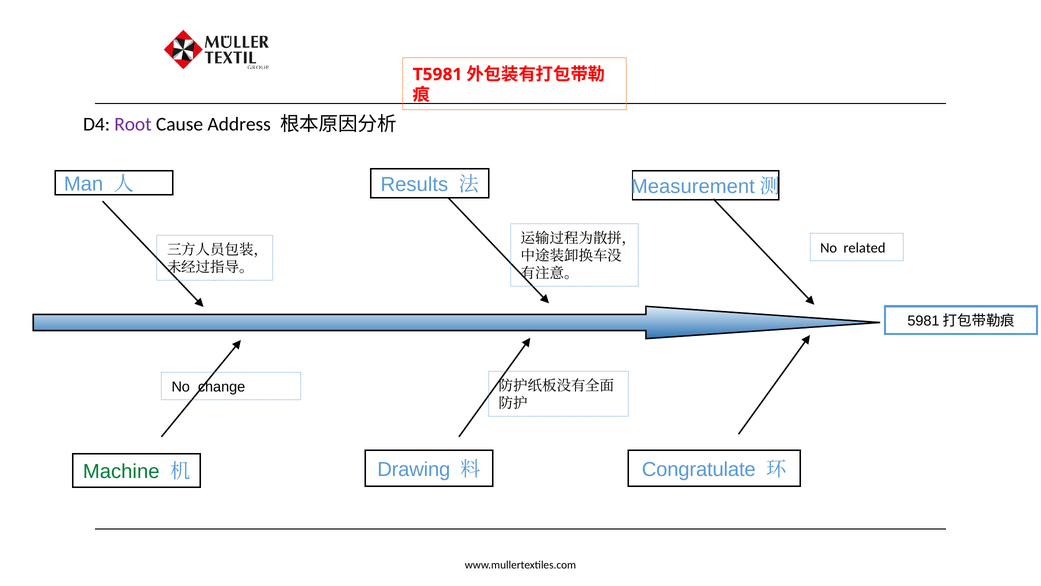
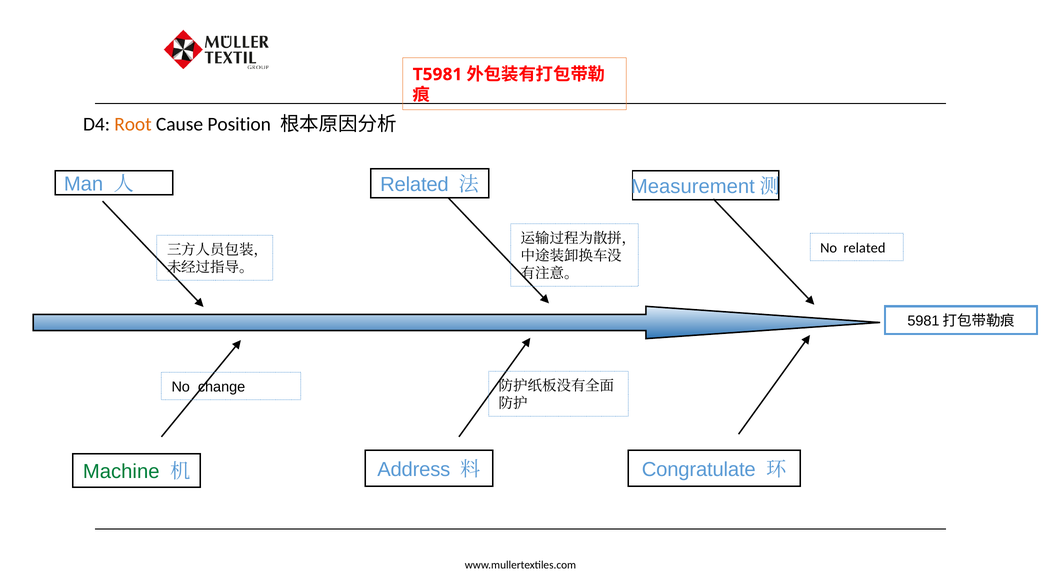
Root colour: purple -> orange (133, 124)
Address: Address -> Position (239, 124)
Results: Results -> Related (414, 184)
Drawing: Drawing -> Address (414, 469)
